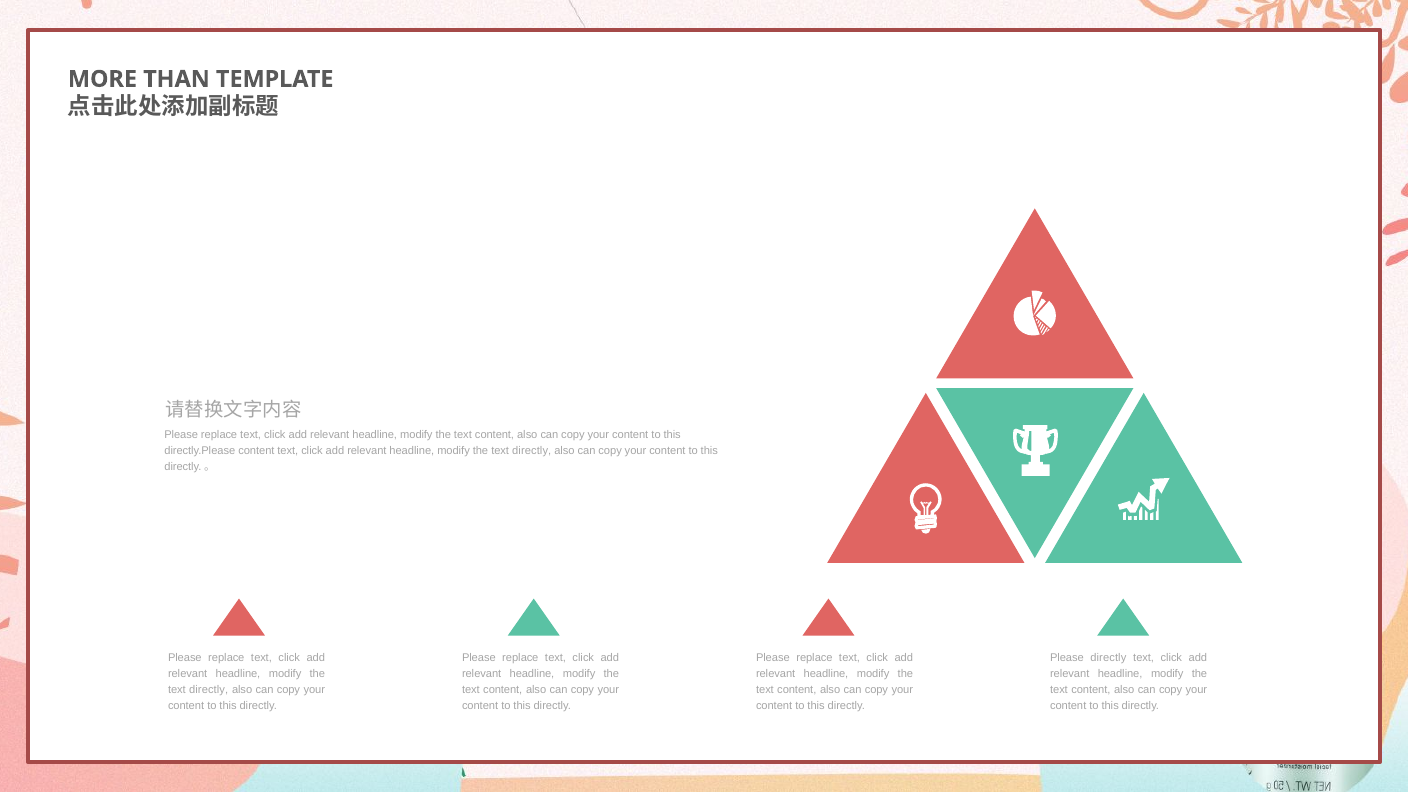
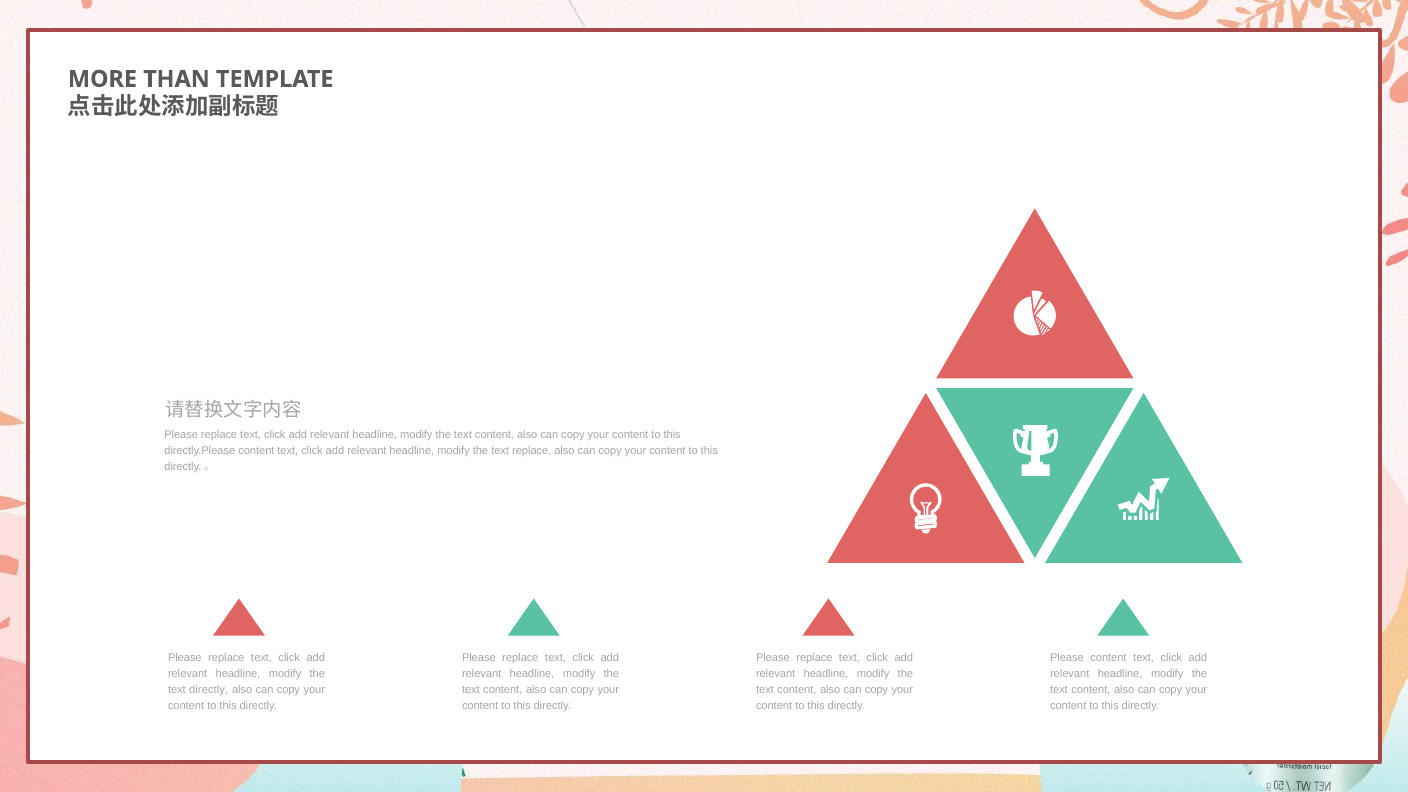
directly: directly -> replace (532, 451)
Please directly: directly -> content (1108, 657)
